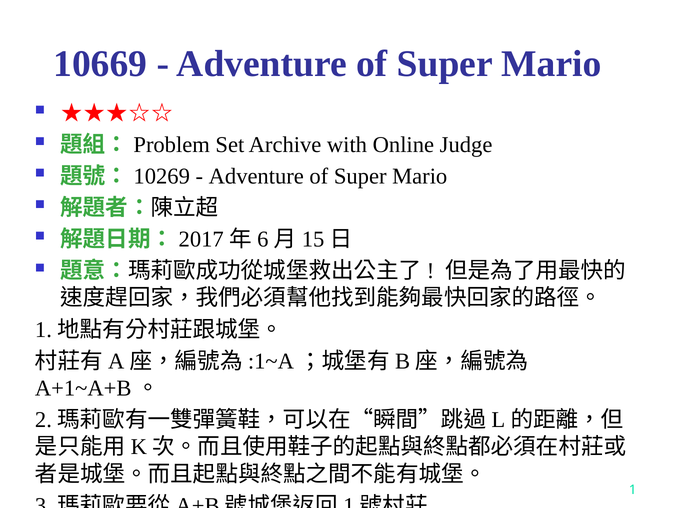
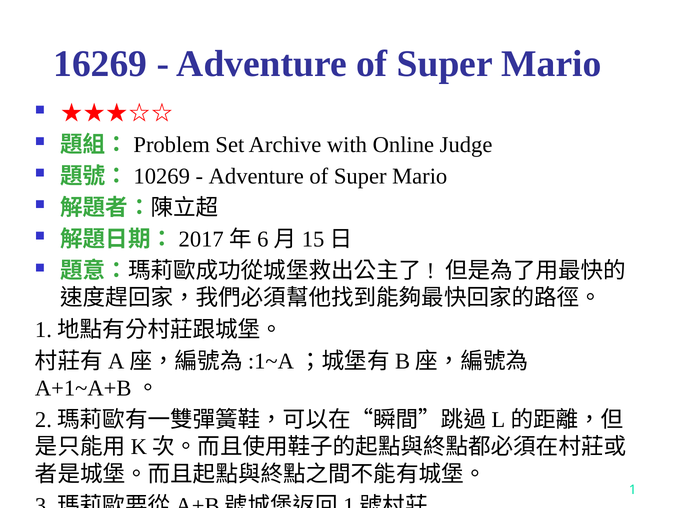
10669: 10669 -> 16269 (100, 64)
